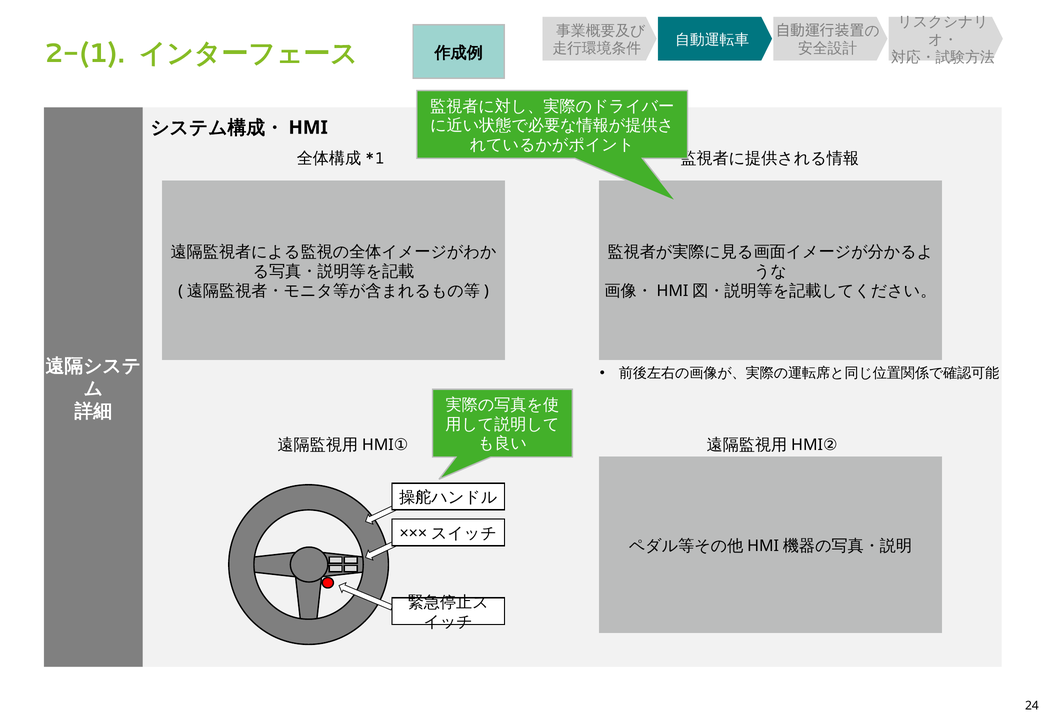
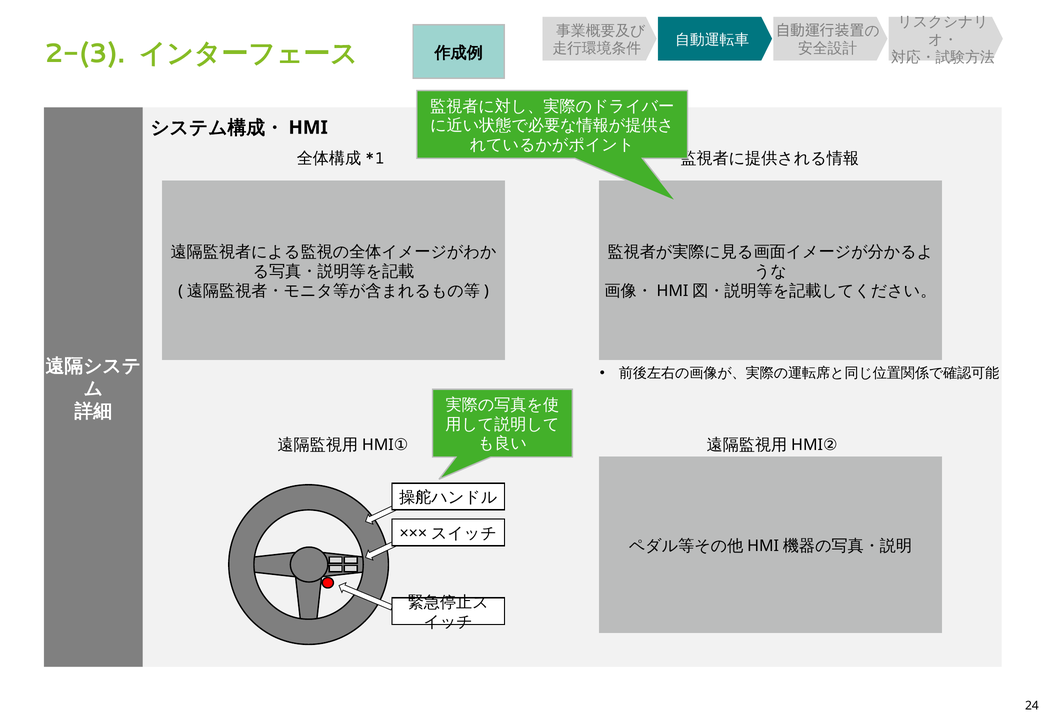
2-(1: 2-(1 -> 2-(3 (85, 53)
